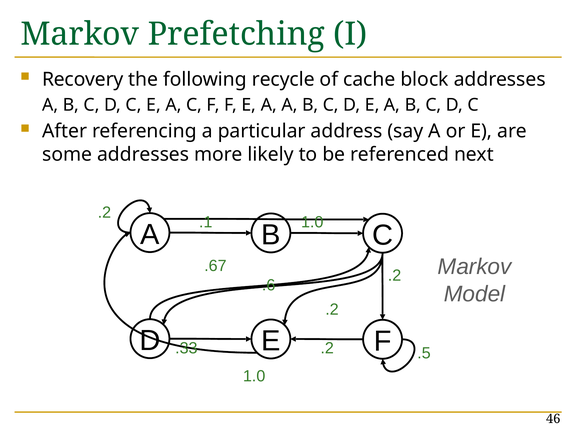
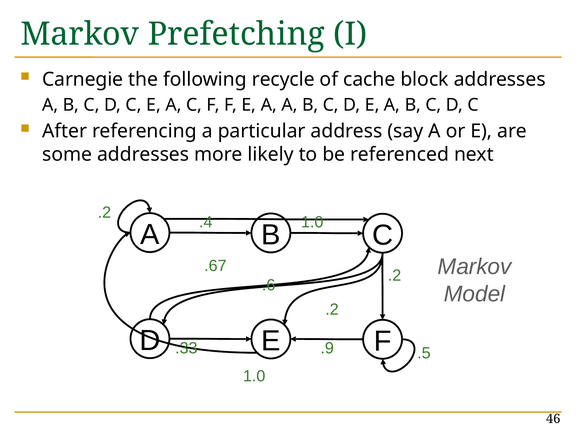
Recovery: Recovery -> Carnegie (83, 79)
.1: .1 -> .4 (206, 222)
.33 .2: .2 -> .9 (327, 348)
